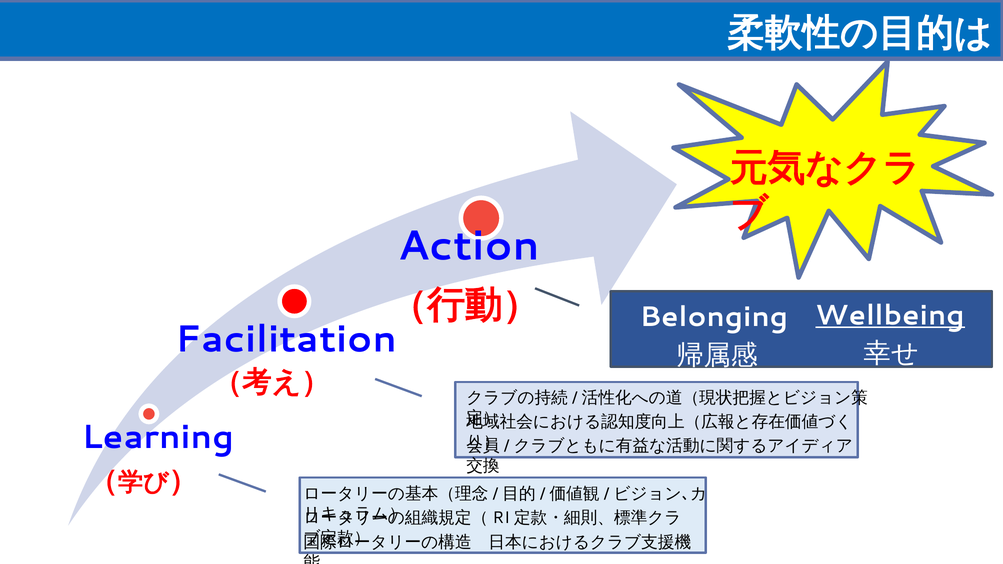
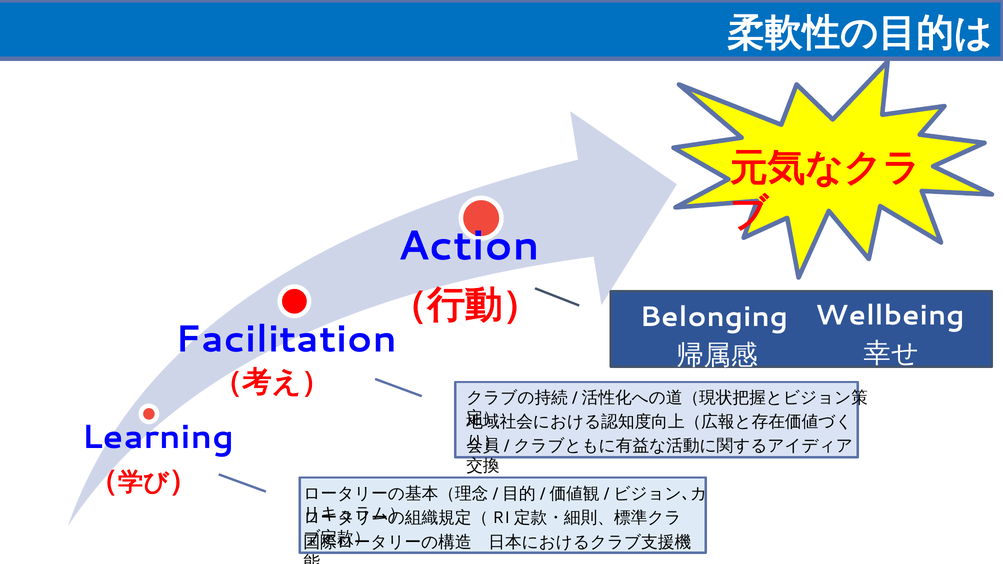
Wellbeing underline: present -> none (890, 315)
